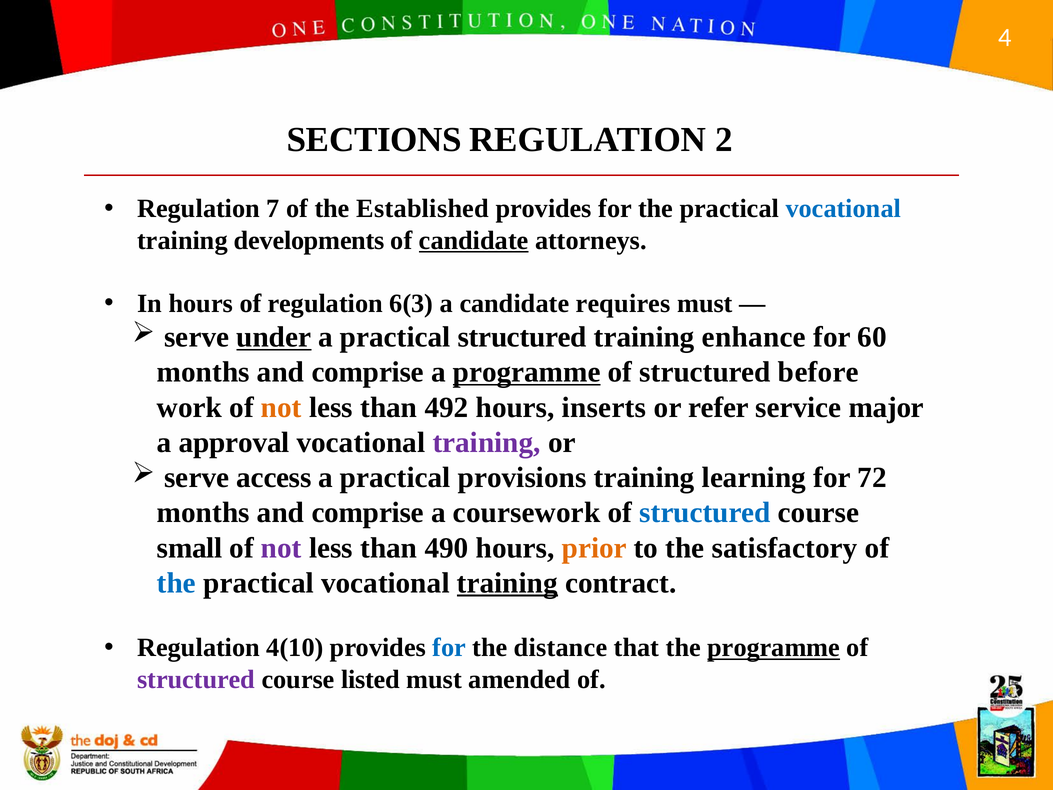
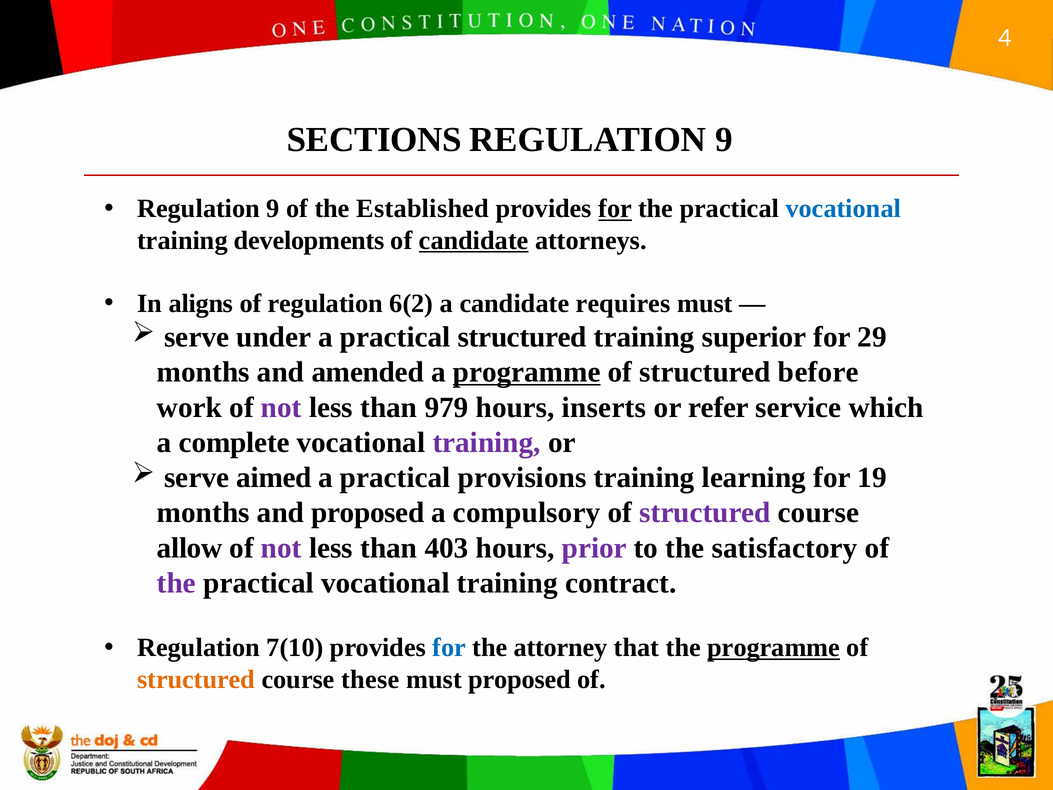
2: 2 -> 9 (724, 140)
7: 7 -> 9 (273, 209)
for underline: none -> present (615, 209)
In hours: hours -> aligns (201, 303)
6(3: 6(3 -> 6(2 (411, 303)
under underline: present -> none (274, 337)
enhance: enhance -> superior (754, 337)
60: 60 -> 29 (872, 337)
comprise: comprise -> amended (368, 372)
not colour: orange -> purple (281, 407)
492: 492 -> 979 (446, 407)
major: major -> which (886, 407)
approval: approval -> complete (234, 442)
access: access -> aimed (274, 477)
72: 72 -> 19 (872, 477)
comprise: comprise -> proposed (368, 513)
coursework: coursework -> compulsory (527, 513)
structured colour: blue -> purple (705, 513)
small: small -> allow (190, 548)
490: 490 -> 403 (446, 548)
prior colour: orange -> purple (594, 548)
the colour: blue -> purple (176, 583)
training underline: present -> none (507, 583)
4(10: 4(10 -> 7(10 (295, 648)
distance: distance -> attorney (561, 648)
structured colour: purple -> orange (196, 679)
listed: listed -> these (370, 679)
must amended: amended -> proposed (520, 679)
